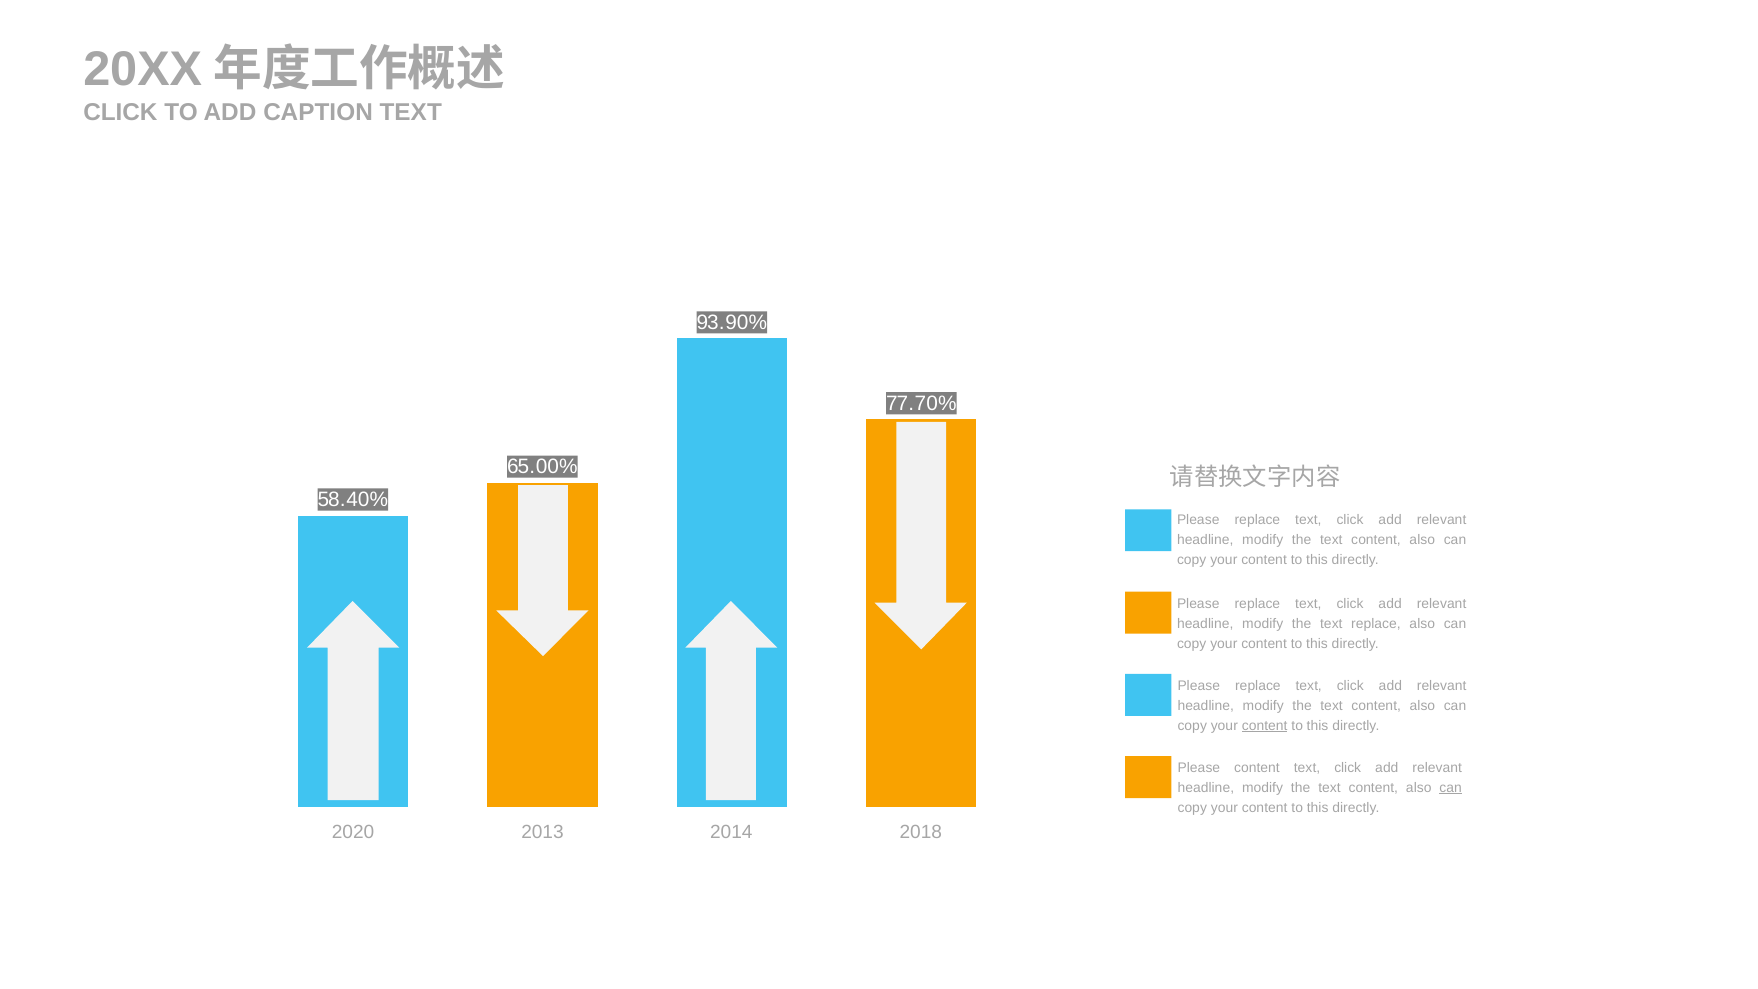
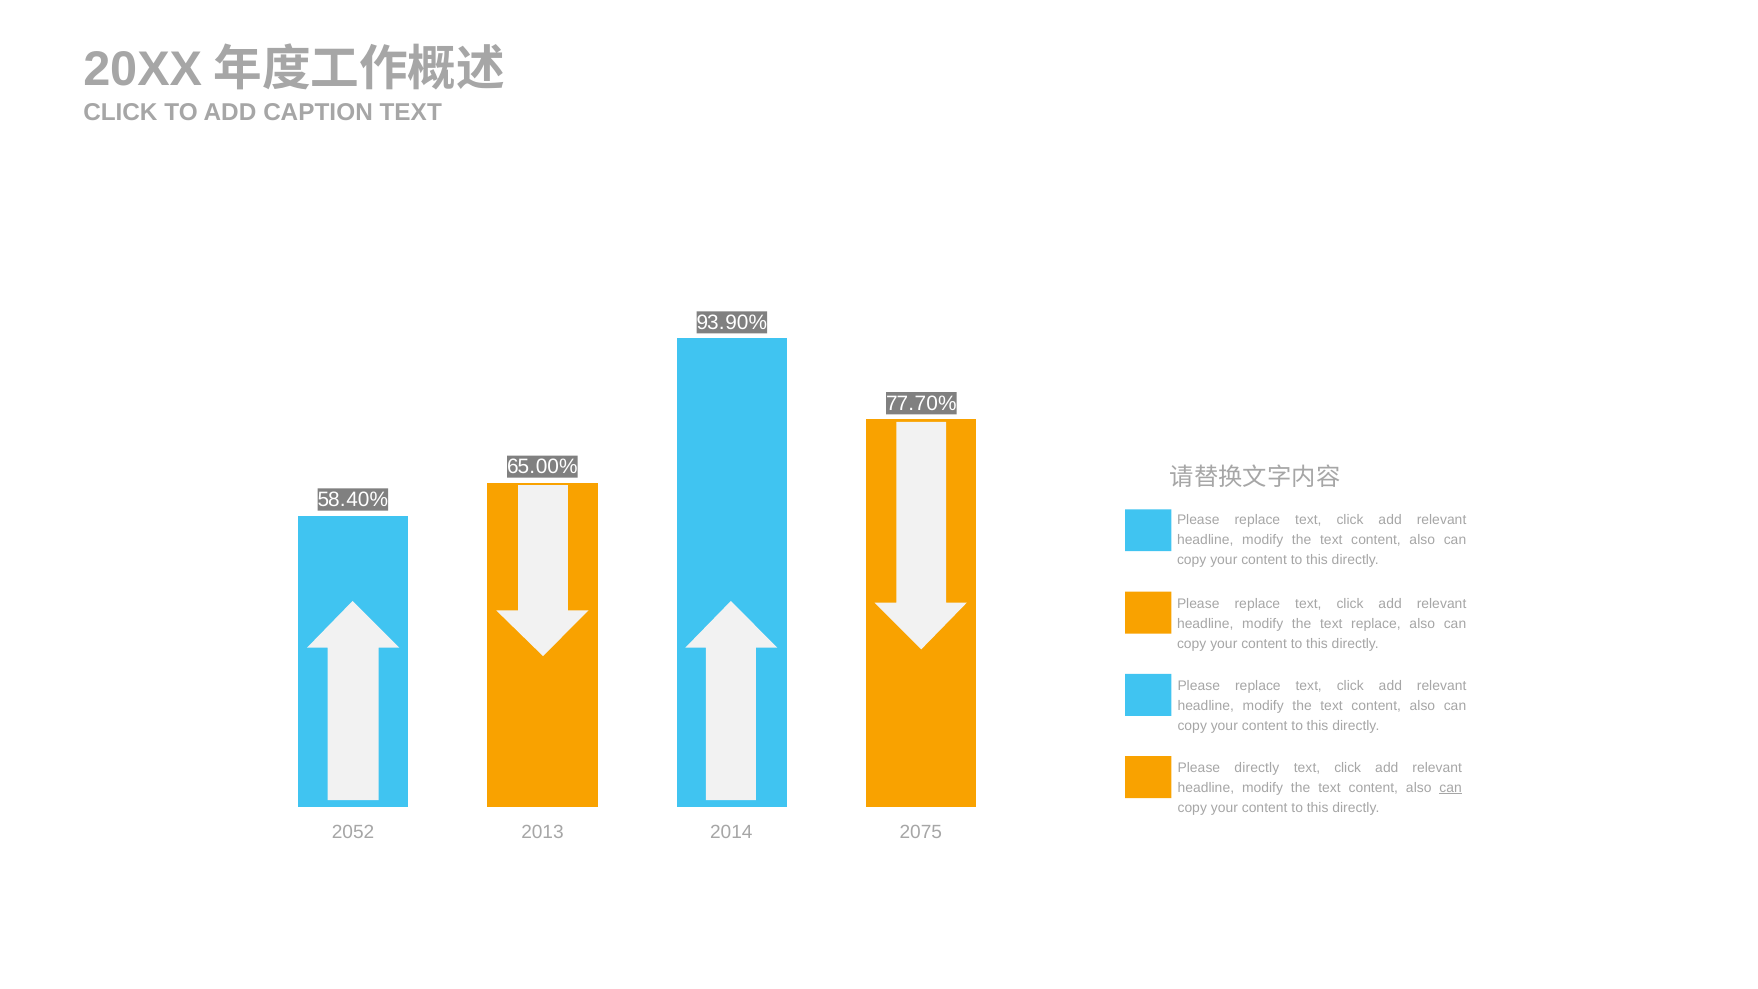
content underline: present -> none (1265, 726)
Please content: content -> directly (1257, 767)
2020: 2020 -> 2052 (353, 832)
2018: 2018 -> 2075 (921, 832)
